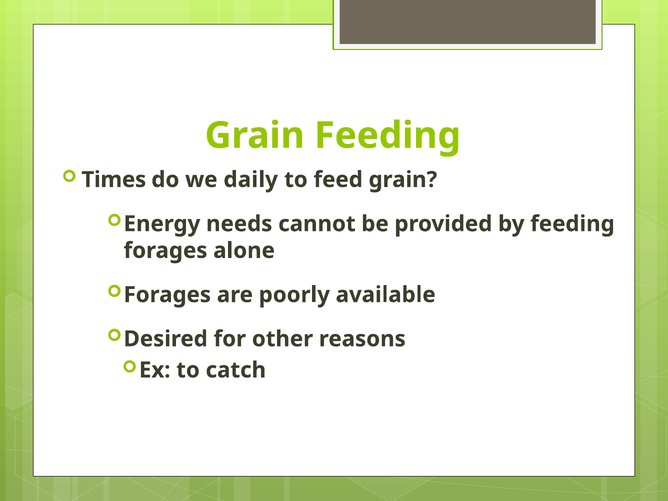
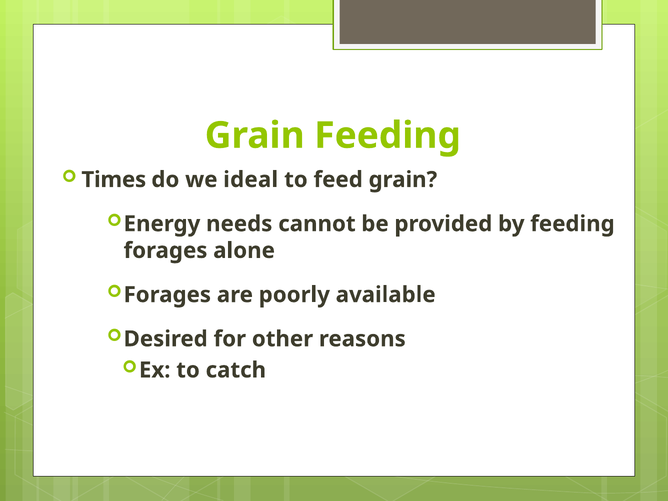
daily: daily -> ideal (251, 180)
